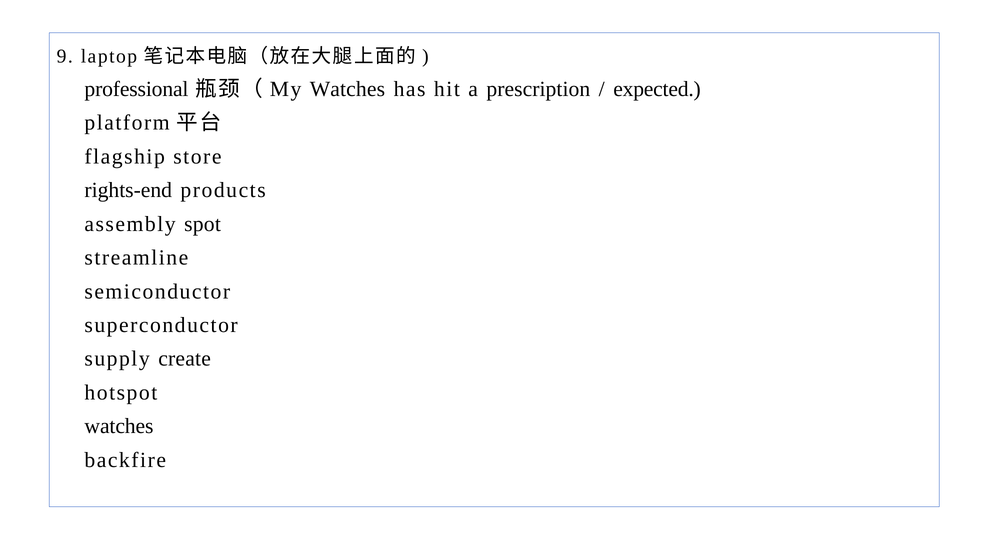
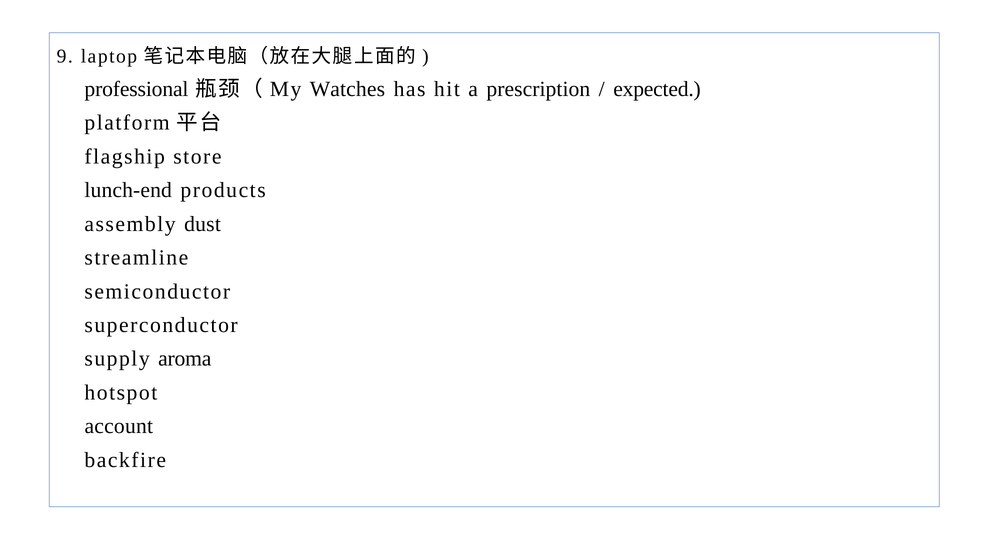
rights-end: rights-end -> lunch-end (128, 190)
spot: spot -> dust (203, 224)
create: create -> aroma (185, 359)
watches: watches -> account (119, 426)
